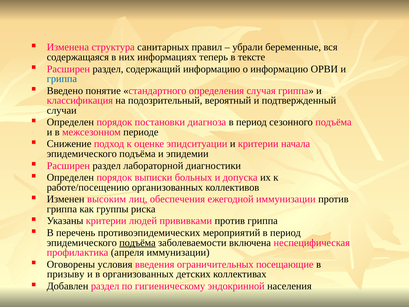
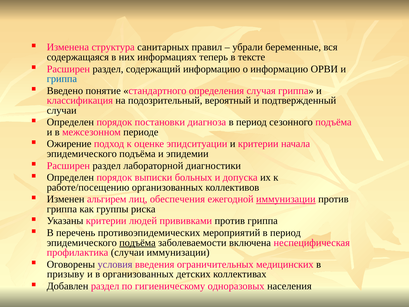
Снижение: Снижение -> Ожирение (69, 144)
высоким: высоким -> альгирем (107, 199)
иммунизации underline: none -> present (286, 199)
профилактика апреля: апреля -> случаи (128, 252)
условия colour: black -> purple (115, 264)
посещающие: посещающие -> медицинских (285, 264)
эндокринной: эндокринной -> одноразовых (236, 286)
